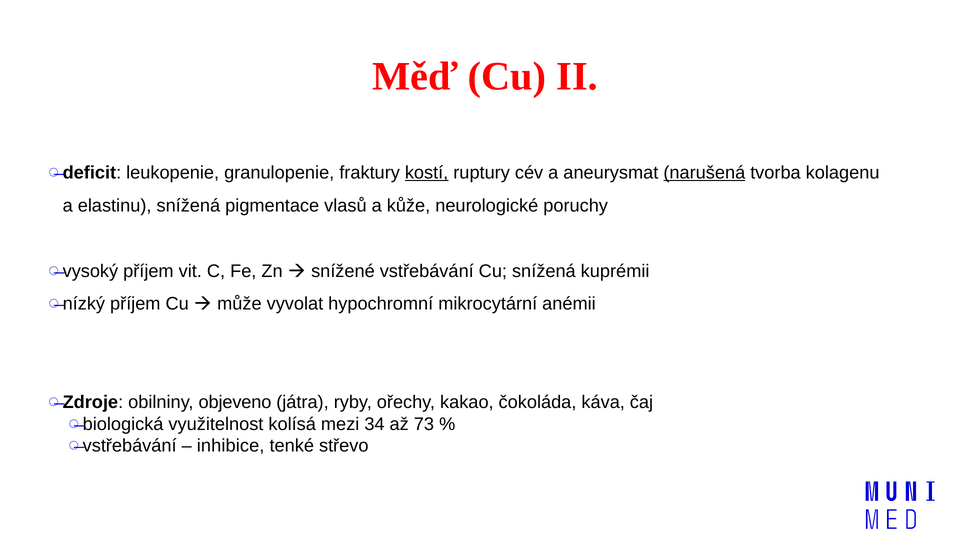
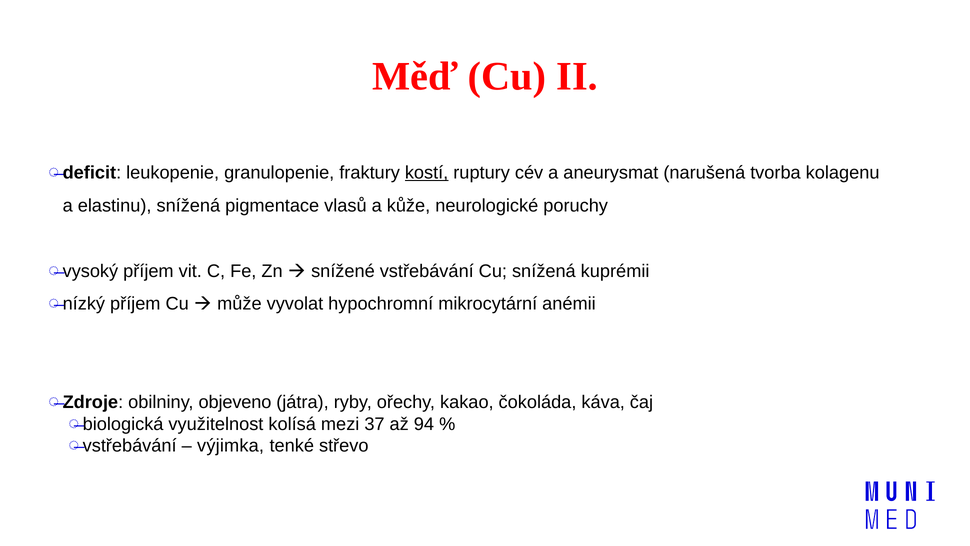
narušená underline: present -> none (704, 173)
34: 34 -> 37 (375, 424)
73: 73 -> 94 (424, 424)
inhibice: inhibice -> výjimka (231, 446)
